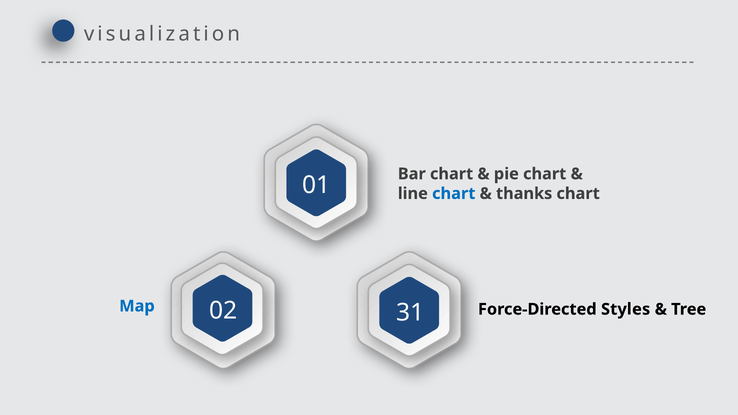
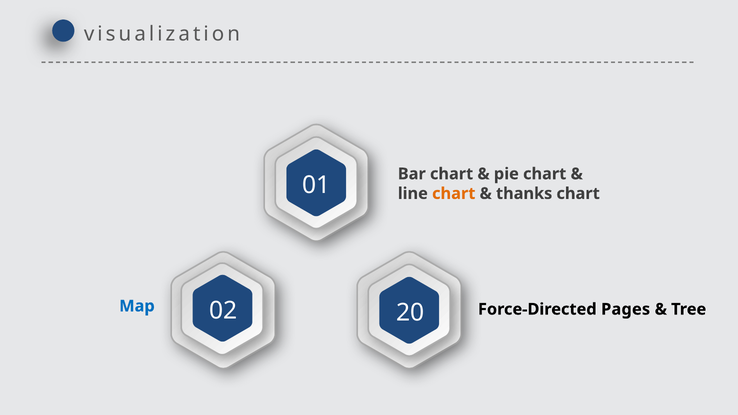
chart colour: blue -> orange (454, 194)
31: 31 -> 20 (410, 313)
Styles: Styles -> Pages (626, 309)
